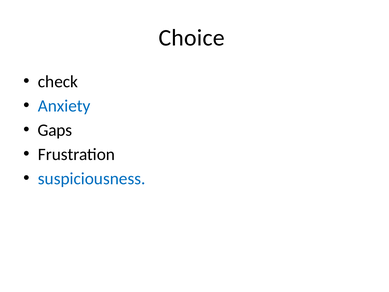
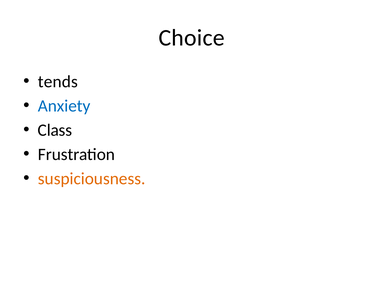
check: check -> tends (58, 82)
Gaps: Gaps -> Class (55, 130)
suspiciousness colour: blue -> orange (92, 178)
